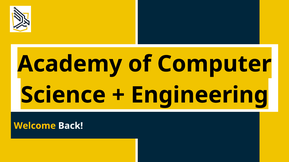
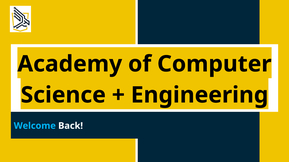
Welcome colour: yellow -> light blue (35, 126)
